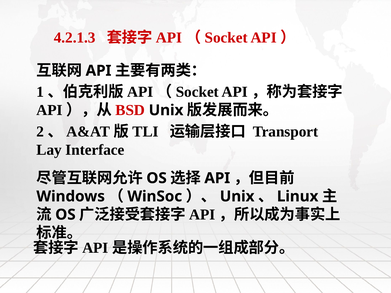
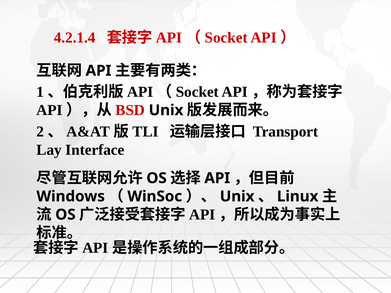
4.2.1.3: 4.2.1.3 -> 4.2.1.4 (75, 38)
